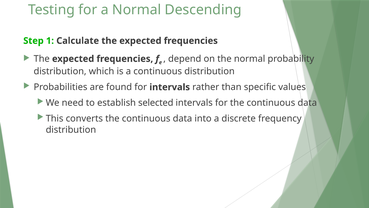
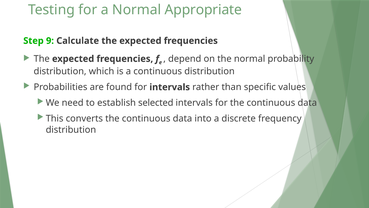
Descending: Descending -> Appropriate (203, 10)
1: 1 -> 9 (50, 41)
